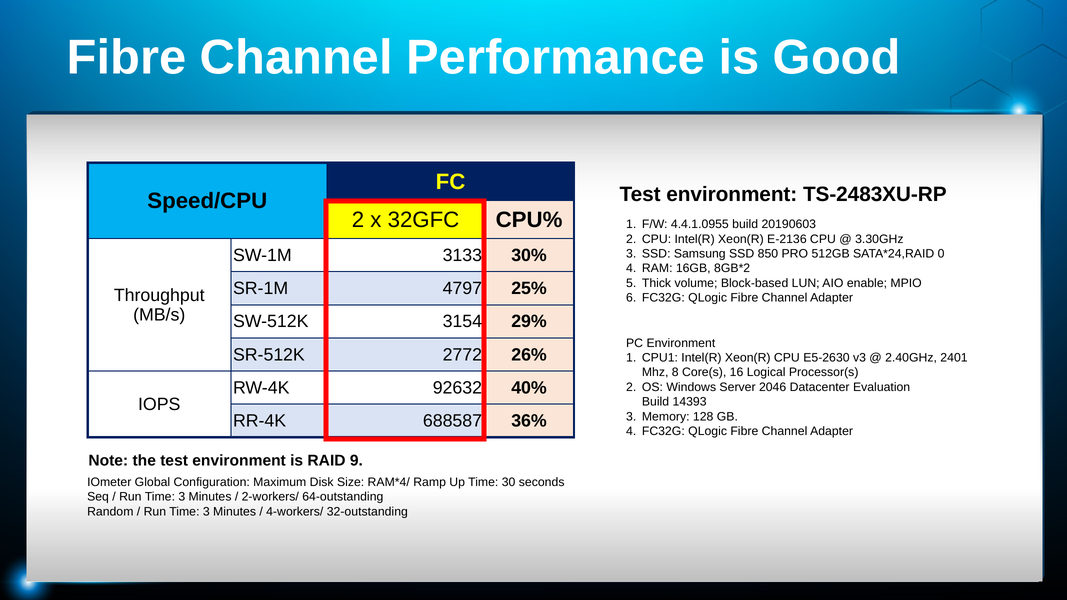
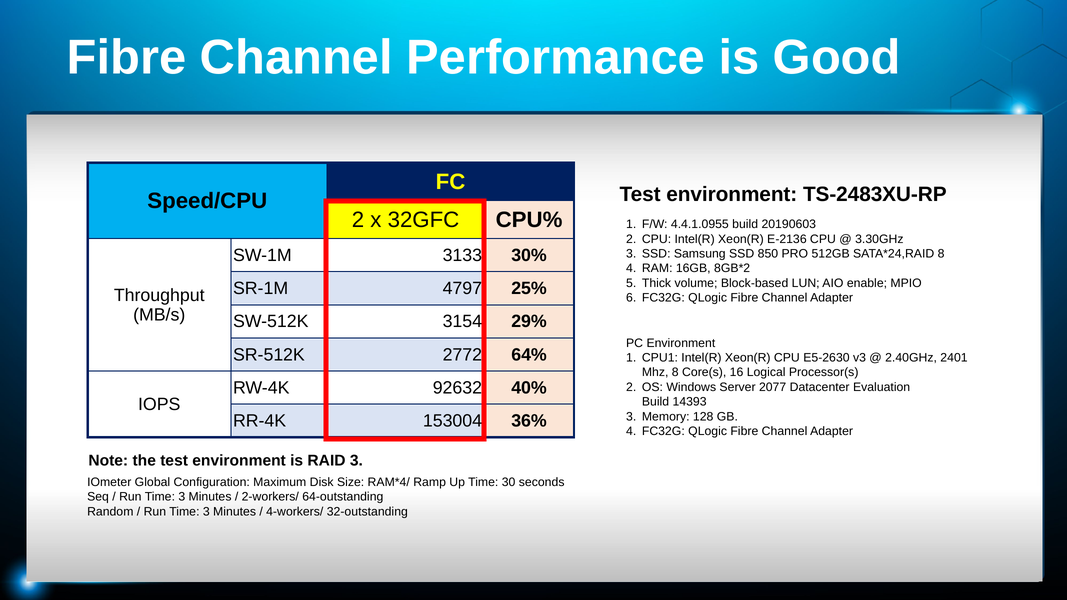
0: 0 -> 8 (941, 254)
26%: 26% -> 64% (529, 355)
2046: 2046 -> 2077 (773, 387)
688587: 688587 -> 153004 (453, 421)
RAID 9: 9 -> 3 (356, 461)
